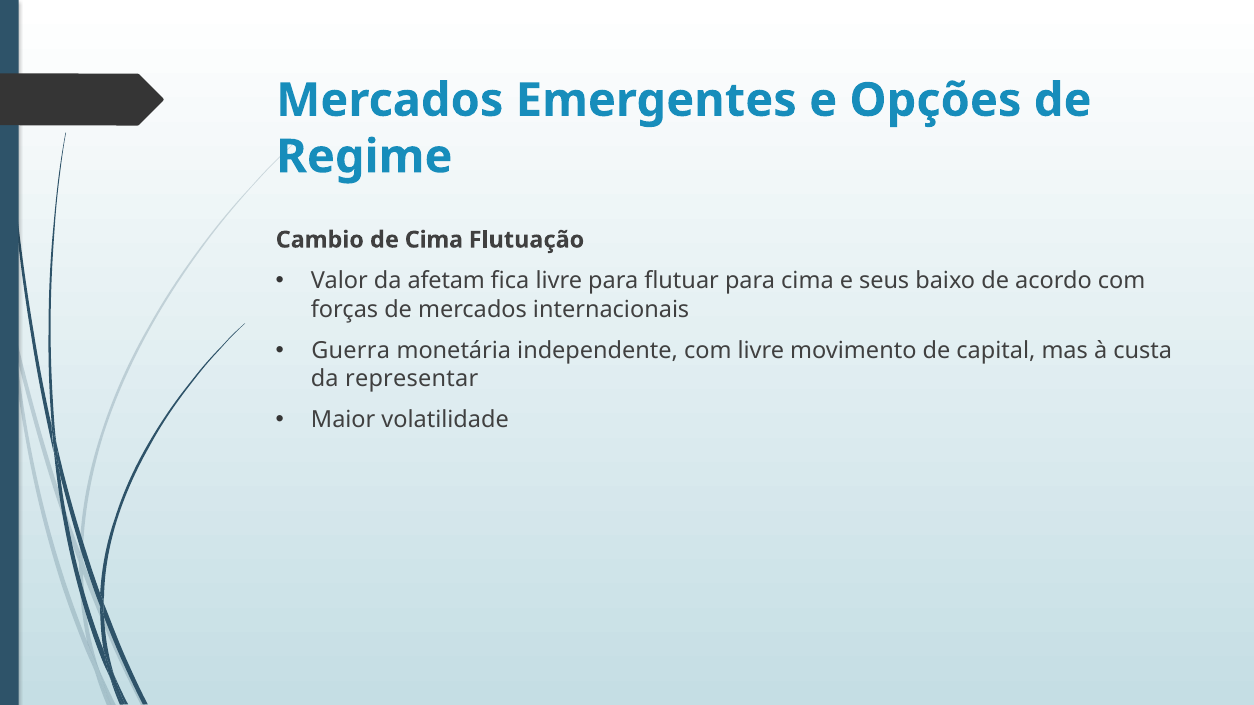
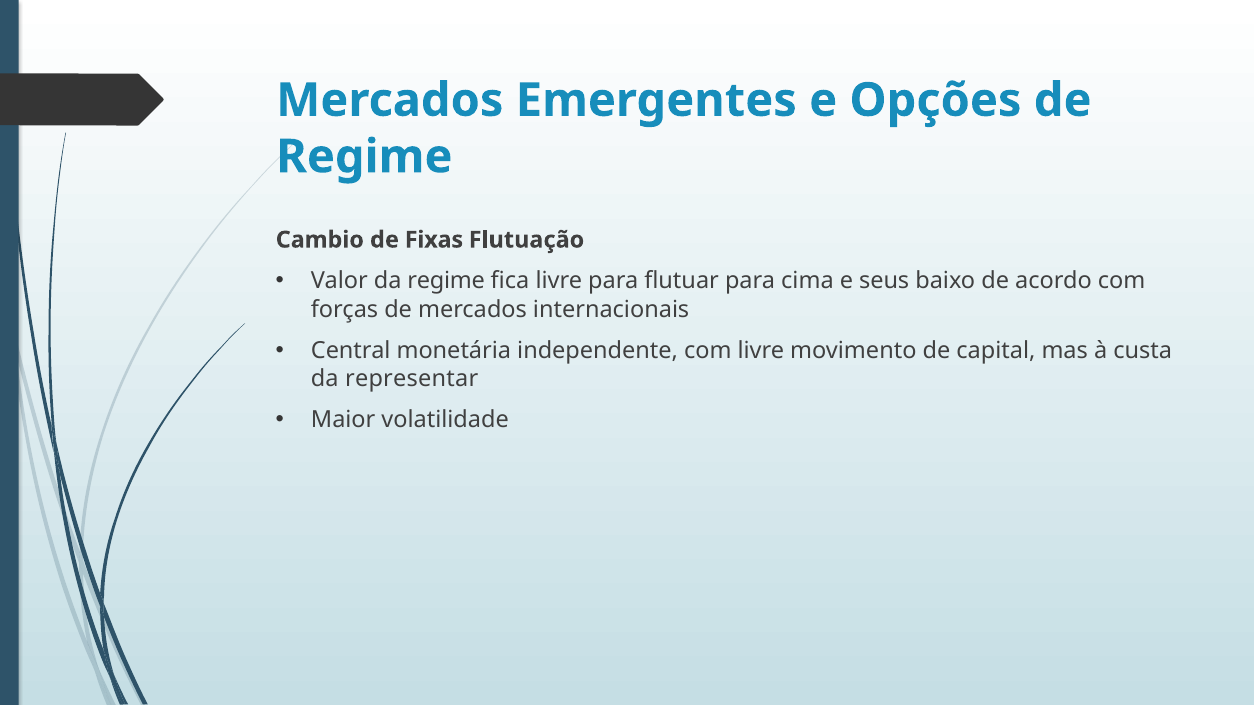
de Cima: Cima -> Fixas (434, 240)
da afetam: afetam -> regime (446, 281)
Guerra: Guerra -> Central (351, 351)
